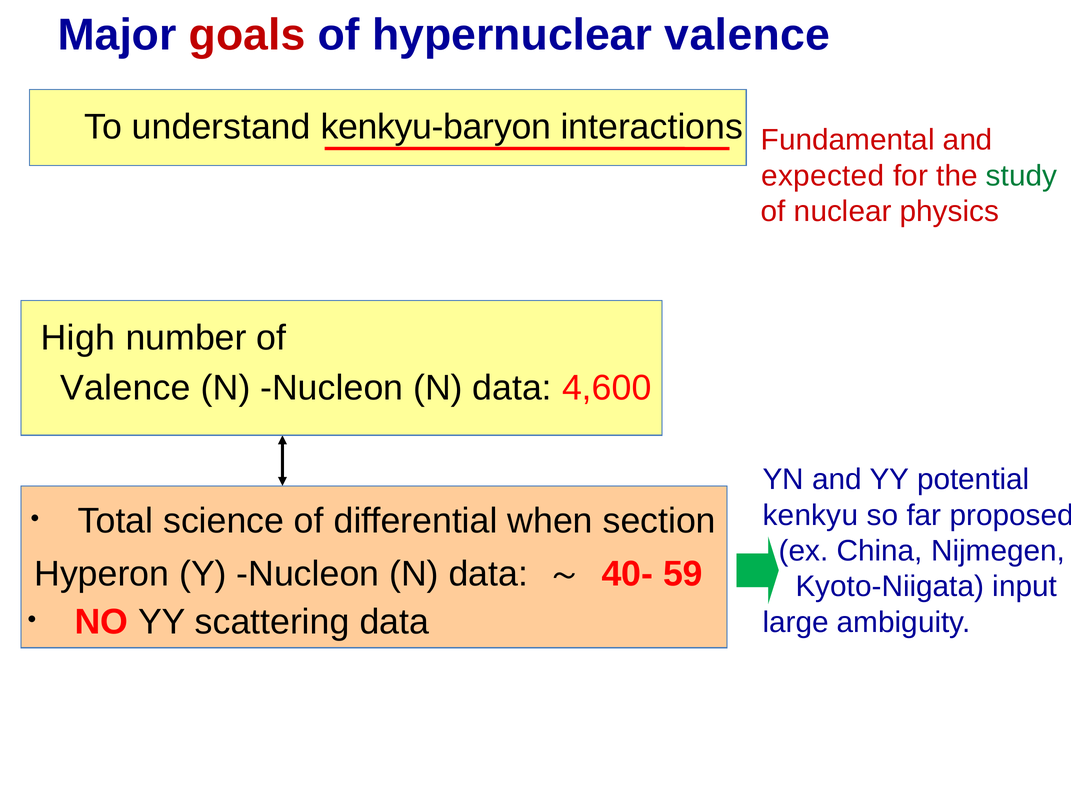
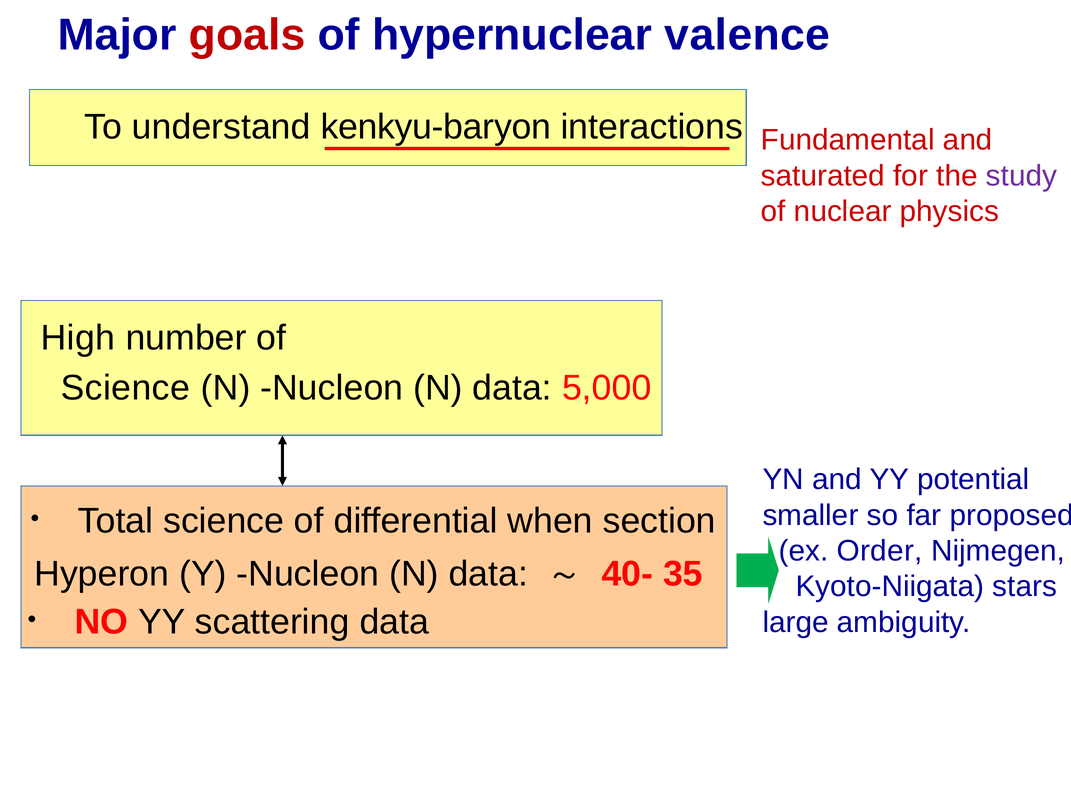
expected: expected -> saturated (823, 176)
study colour: green -> purple (1022, 176)
Valence: Valence -> Science (125, 388)
4,600: 4,600 -> 5,000 (607, 388)
kenkyu: kenkyu -> smaller (811, 515)
China: China -> Order (880, 551)
59: 59 -> 35 (683, 574)
input: input -> stars (1025, 587)
